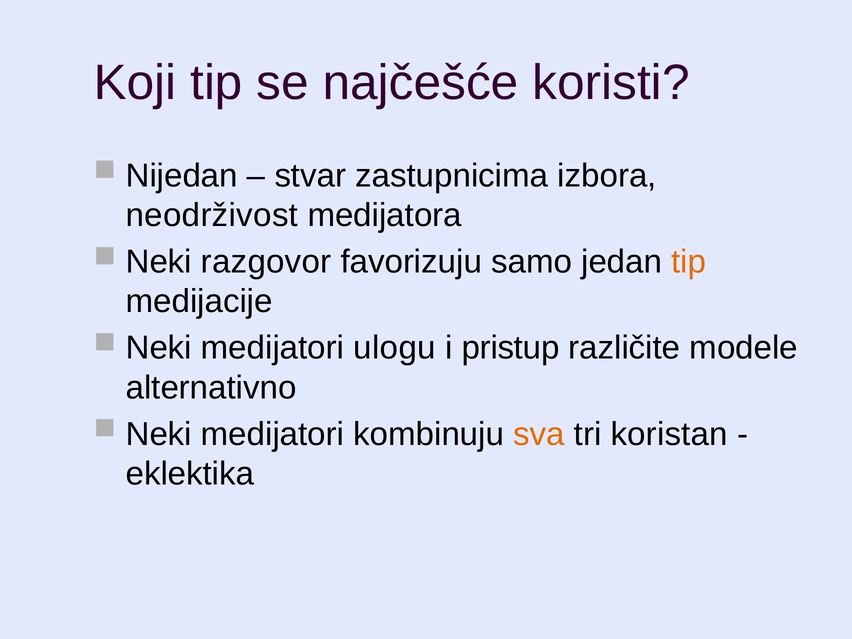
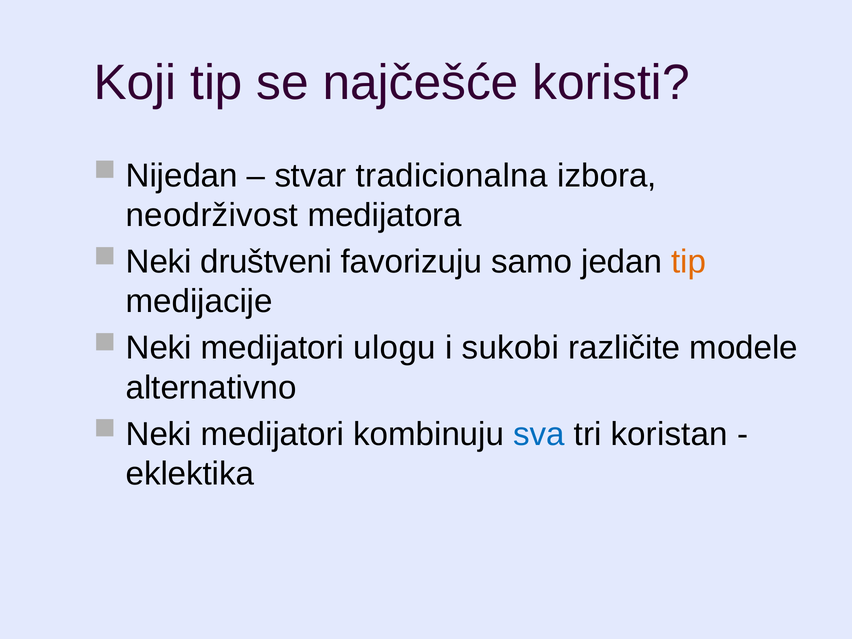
zastupnicima: zastupnicima -> tradicionalna (452, 176)
razgovor: razgovor -> društveni (266, 262)
pristup: pristup -> sukobi (510, 348)
sva colour: orange -> blue (539, 434)
